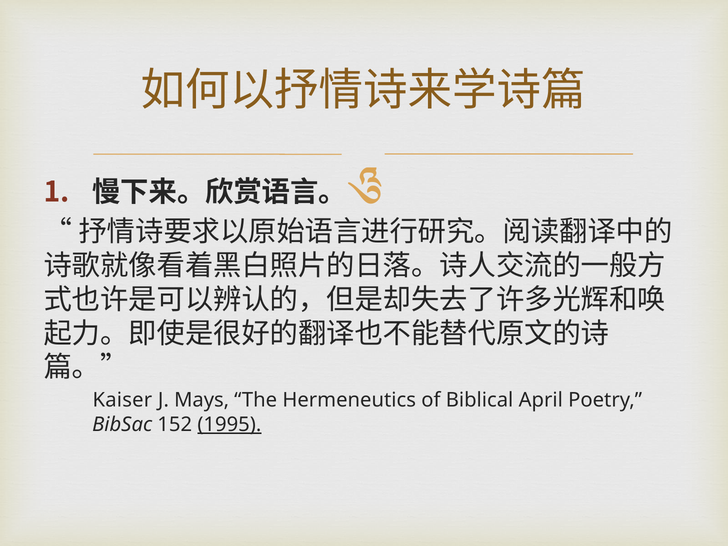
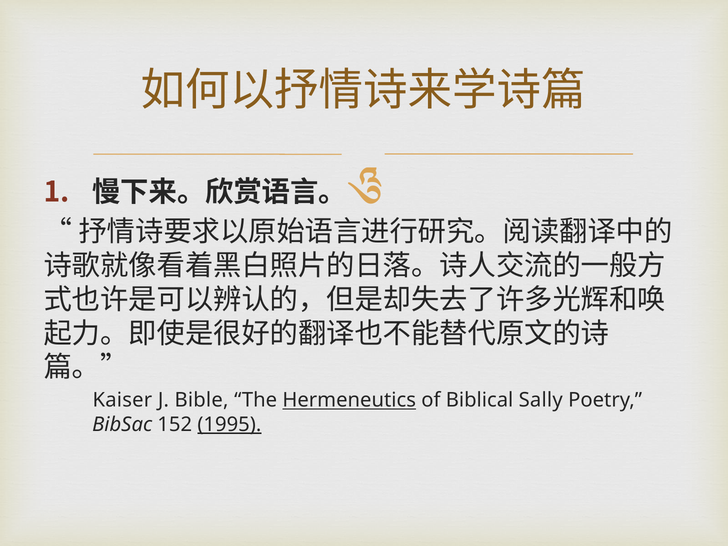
Mays: Mays -> Bible (201, 400)
Hermeneutics underline: none -> present (349, 400)
April: April -> Sally (541, 400)
